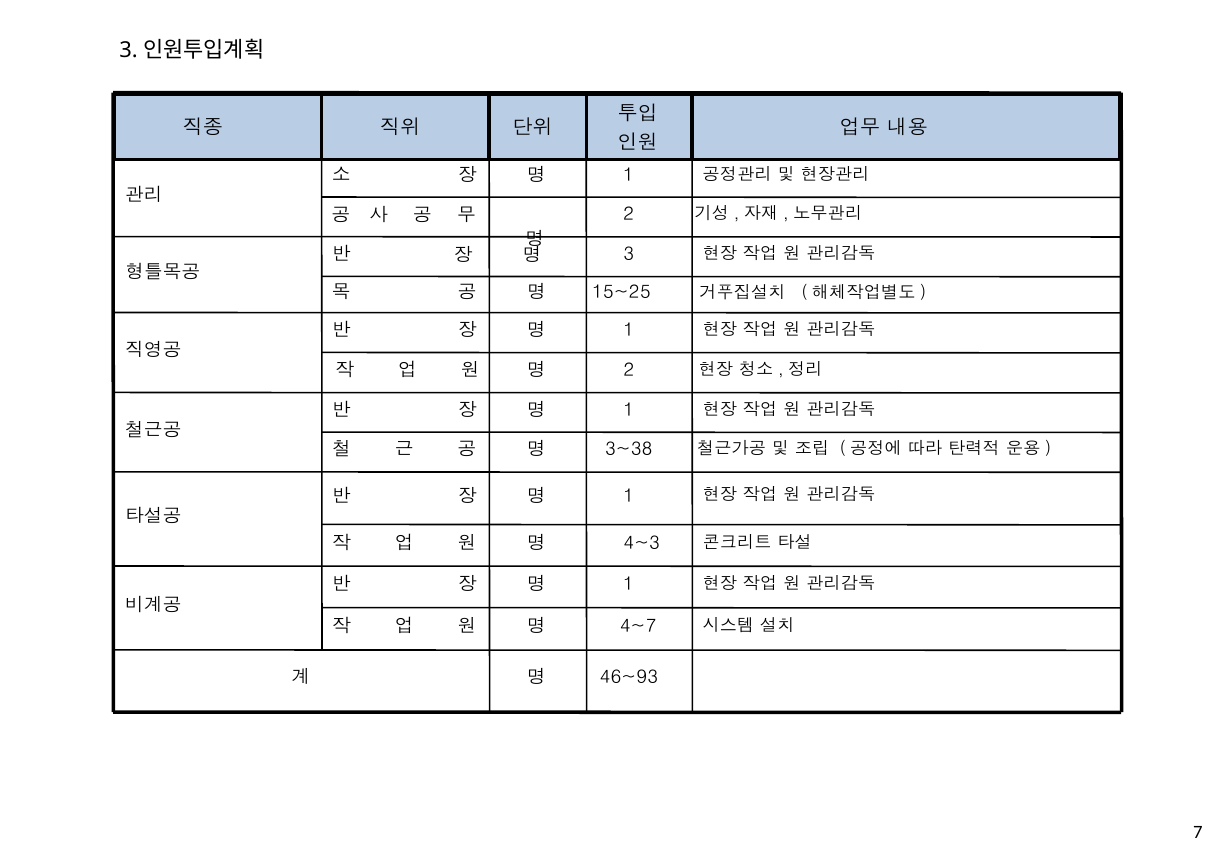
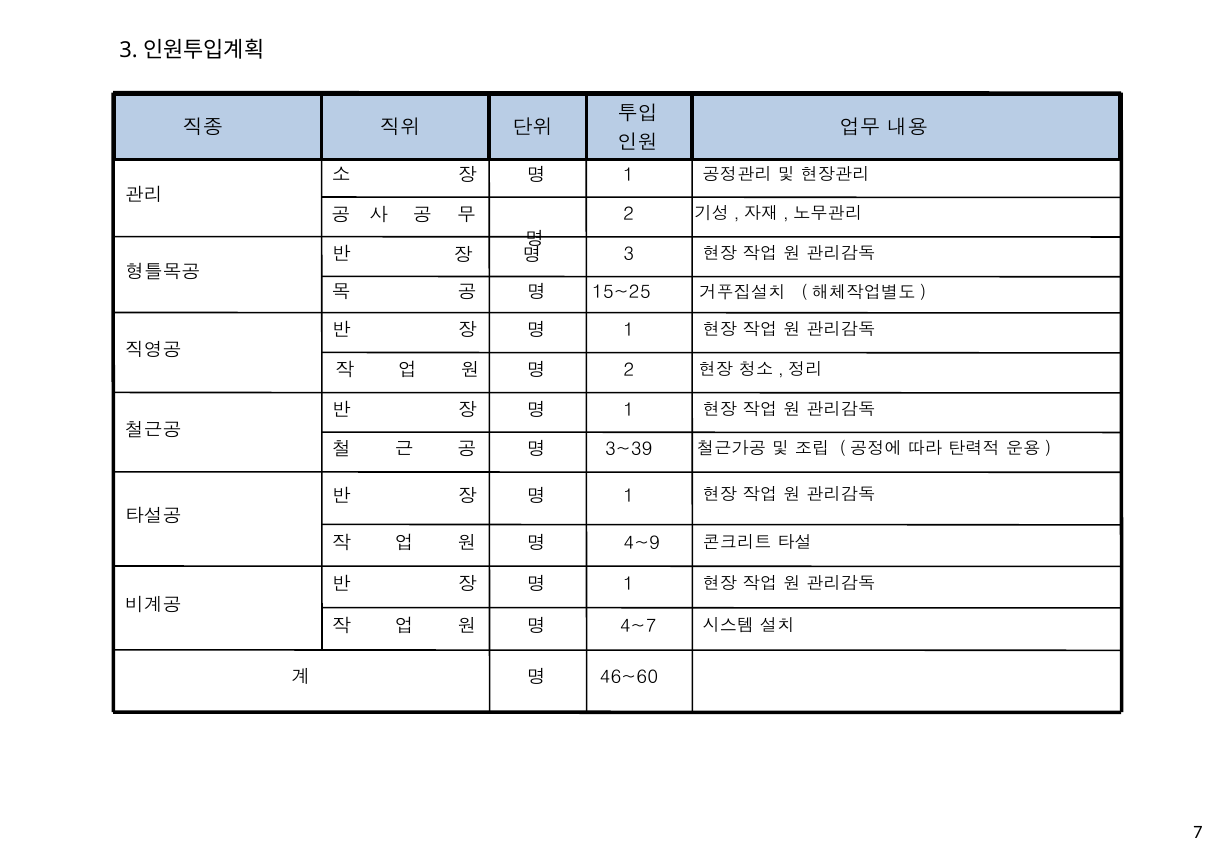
3~38: 3~38 -> 3~39 (629, 449)
4~3: 4~3 -> 4~9 (642, 543)
46~93: 46~93 -> 46~60 (629, 677)
